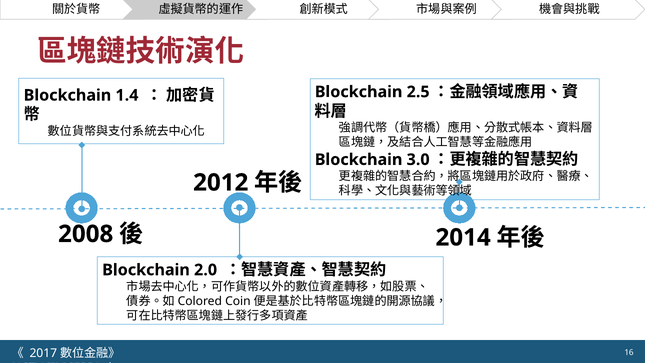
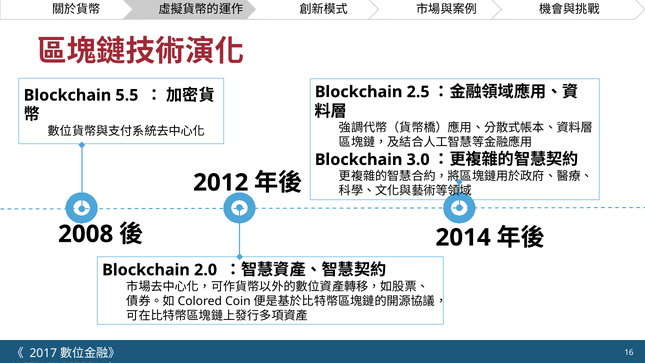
1.4: 1.4 -> 5.5 (127, 95)
